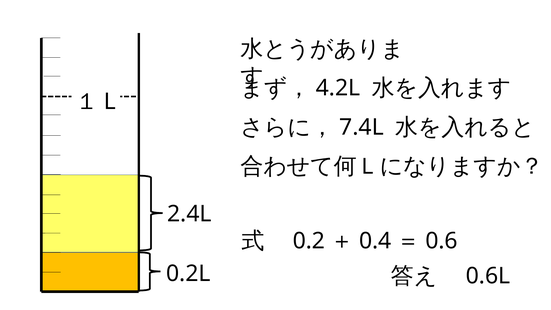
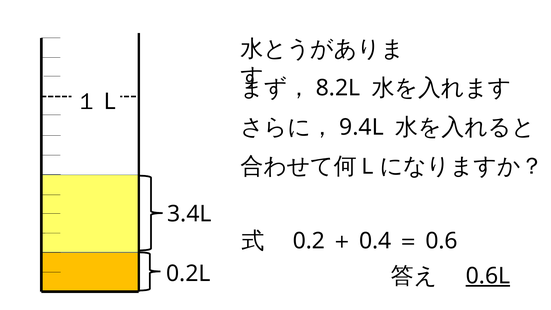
4.2L: 4.2L -> 8.2L (338, 88)
7.4L: 7.4L -> 9.4L (362, 127)
2.4L: 2.4L -> 3.4L (189, 214)
0.6L underline: none -> present (488, 276)
